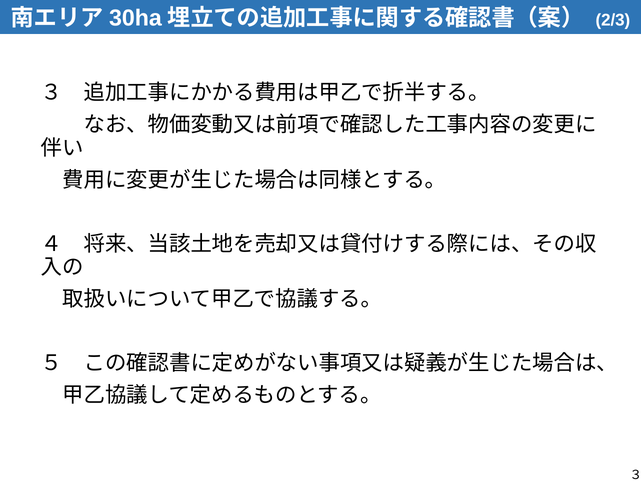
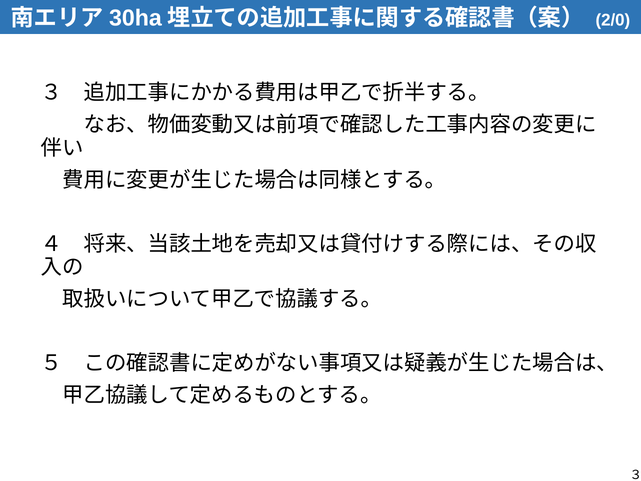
2/3: 2/3 -> 2/0 (613, 20)
